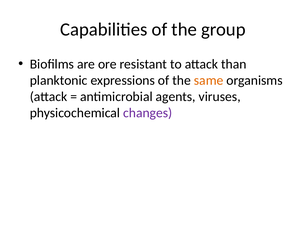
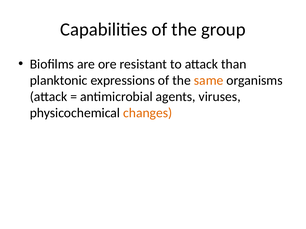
changes colour: purple -> orange (148, 113)
